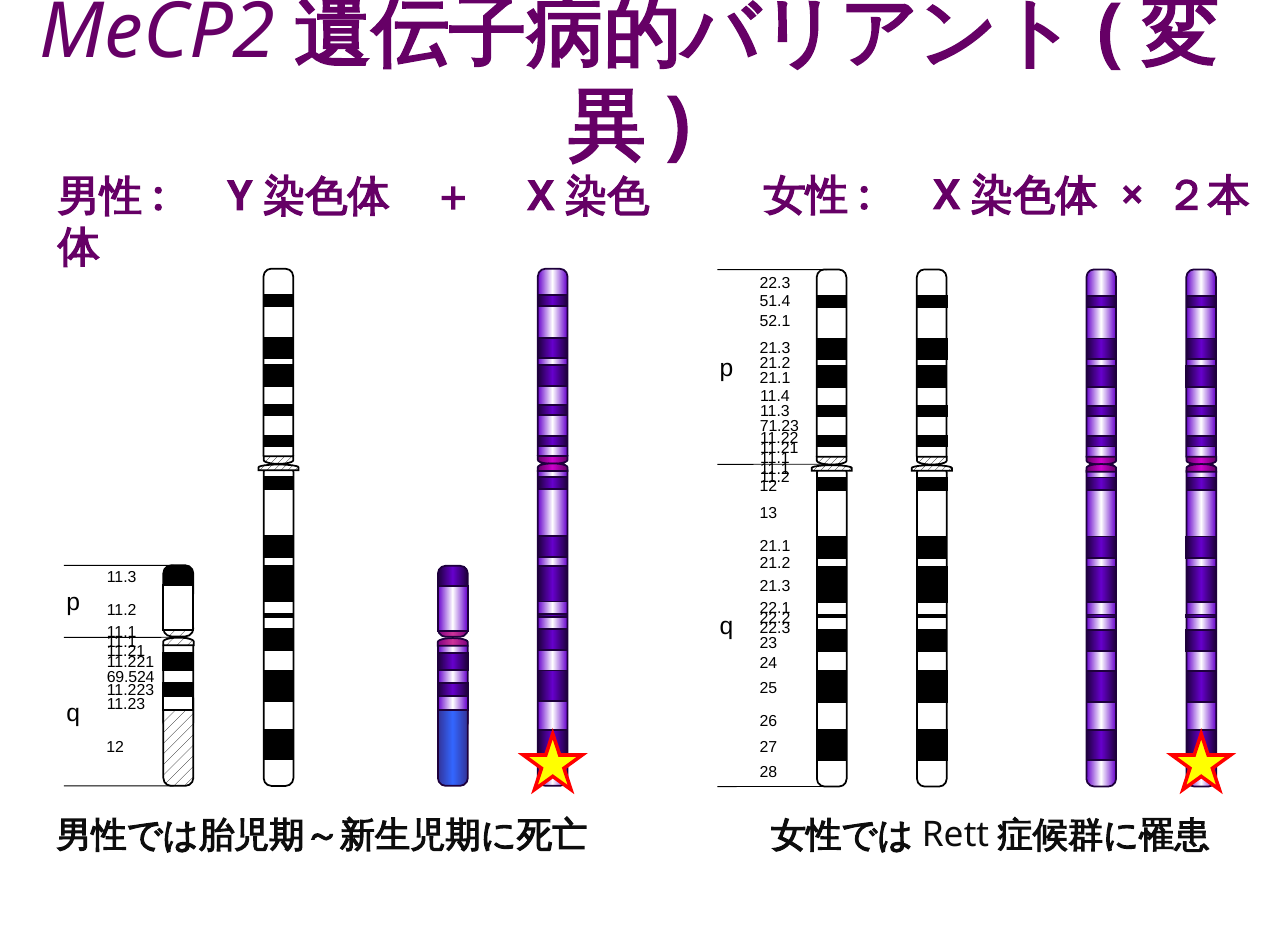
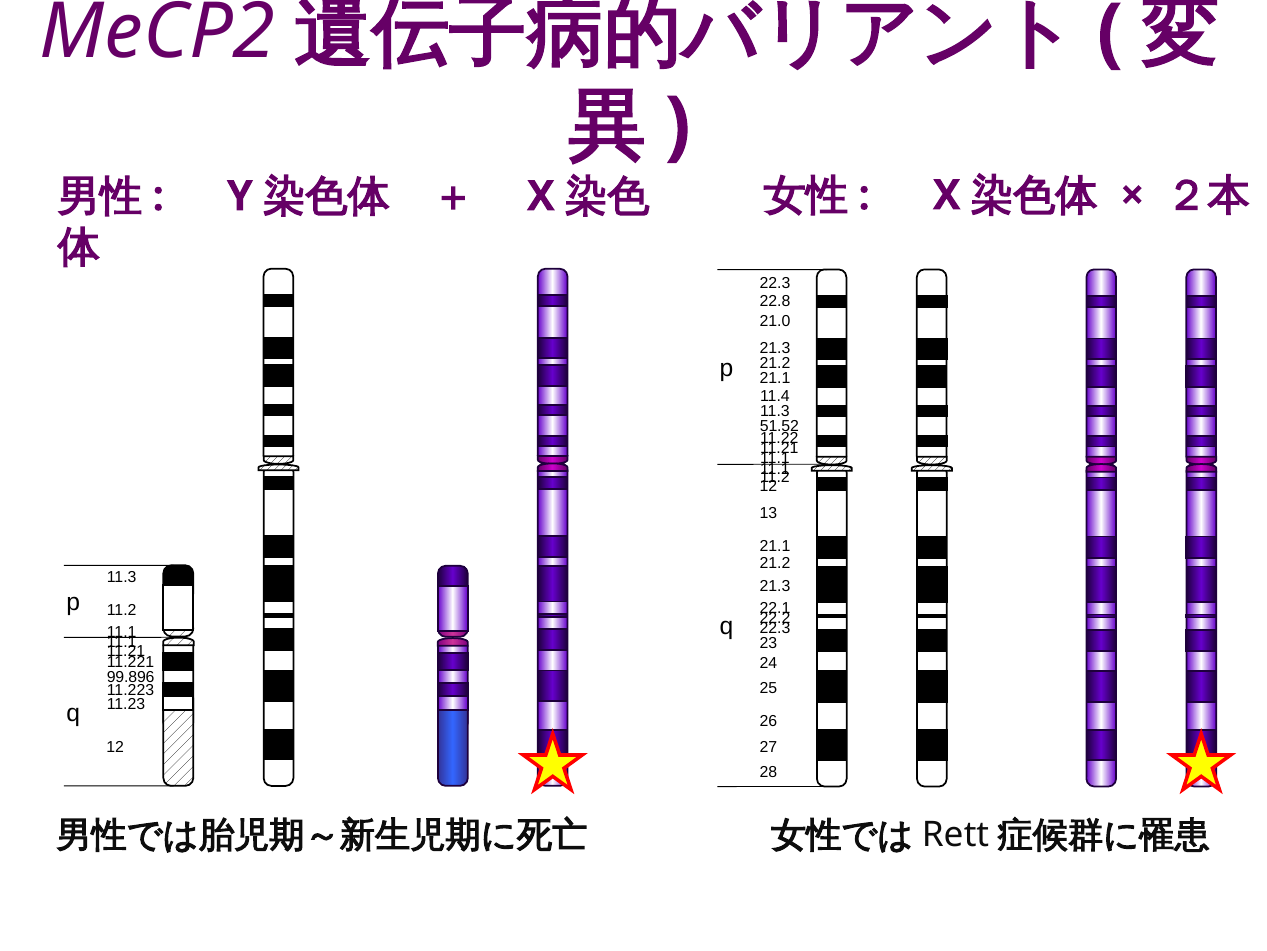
51.4: 51.4 -> 22.8 (775, 301)
52.1: 52.1 -> 21.0 (775, 321)
71.23: 71.23 -> 51.52 (779, 426)
69.524: 69.524 -> 99.896 (131, 677)
